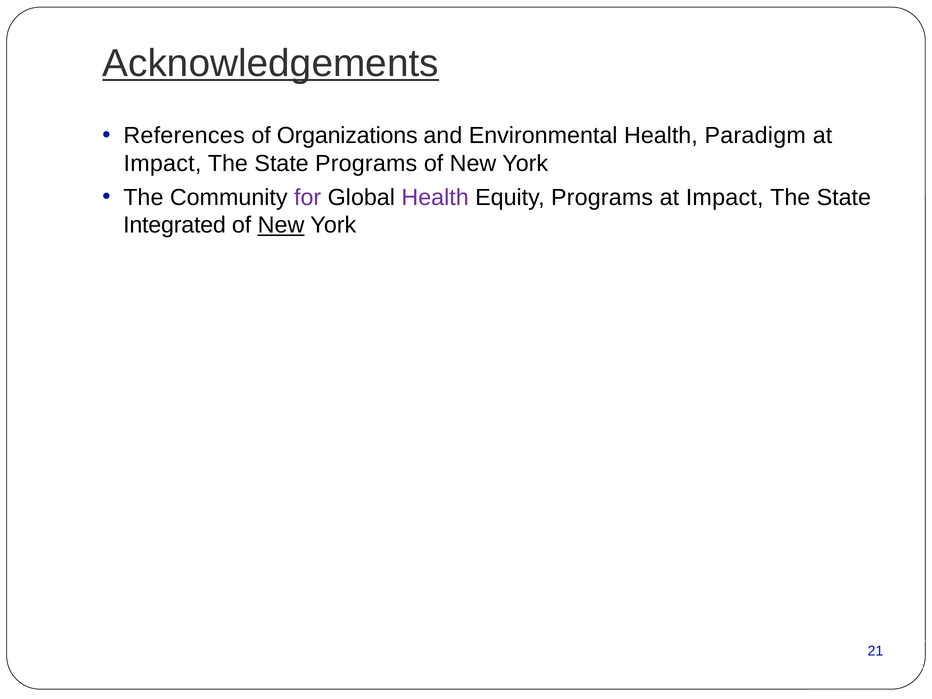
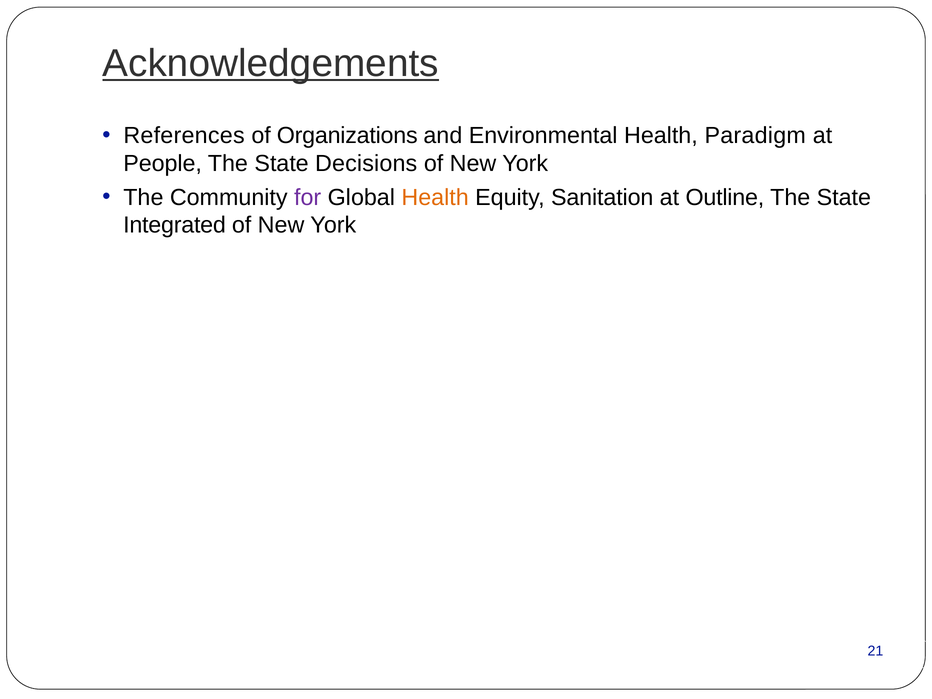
Impact: Impact -> People (163, 164)
State Programs: Programs -> Decisions (366, 164)
Health colour: purple -> orange (435, 197)
Equity Programs: Programs -> Sanitation (602, 197)
Impact: Impact -> Outline (725, 197)
New underline: present -> none (281, 225)
